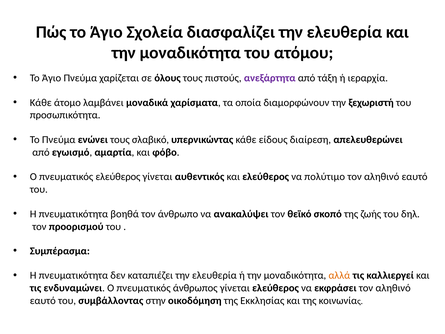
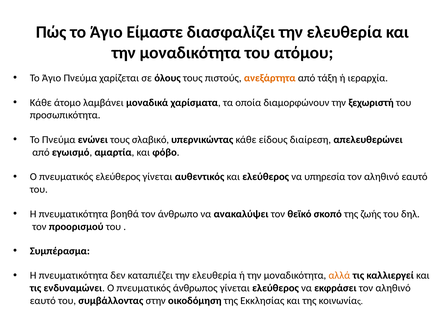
Σχολεία: Σχολεία -> Είμαστε (155, 32)
ανεξάρτητα colour: purple -> orange (270, 78)
πολύτιμο: πολύτιμο -> υπηρεσία (325, 177)
